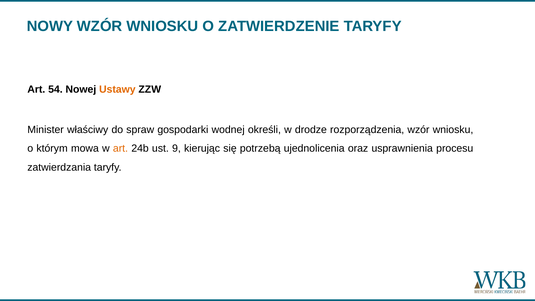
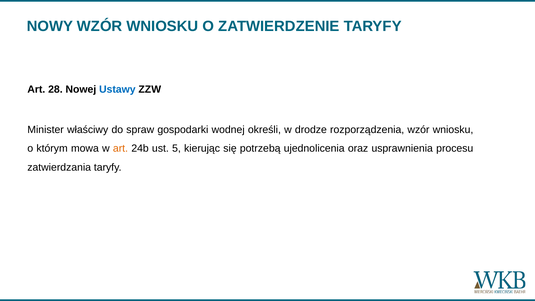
54: 54 -> 28 (55, 90)
Ustawy colour: orange -> blue (117, 90)
9: 9 -> 5 (176, 149)
